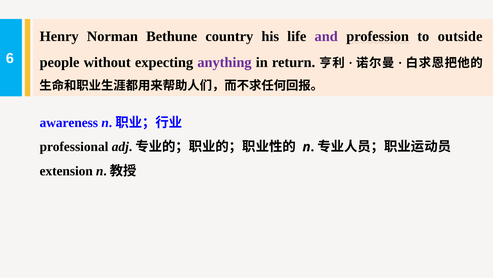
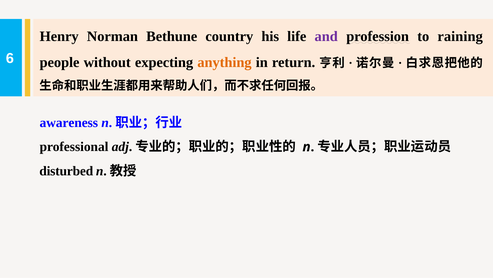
outside: outside -> raining (460, 36)
anything colour: purple -> orange (224, 62)
extension: extension -> disturbed (66, 171)
